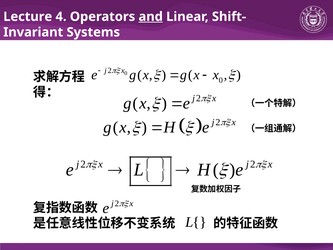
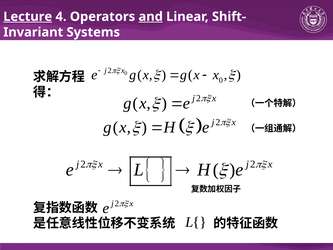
Lecture underline: none -> present (28, 17)
